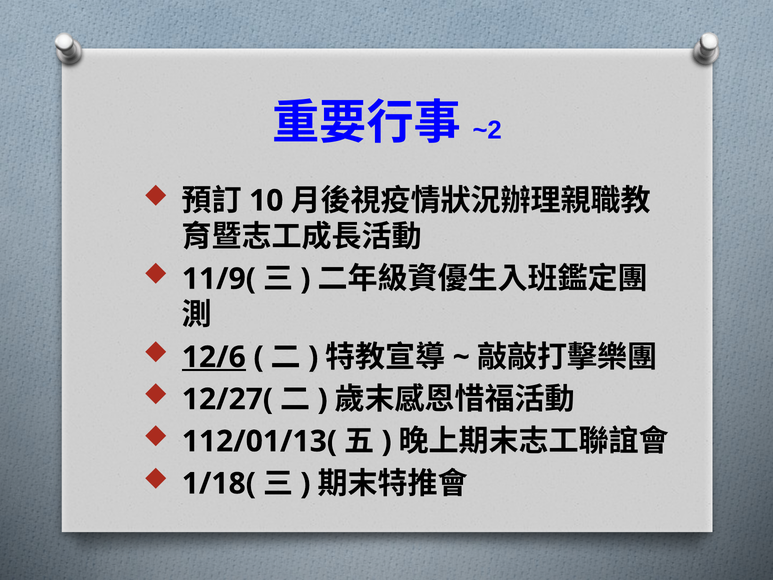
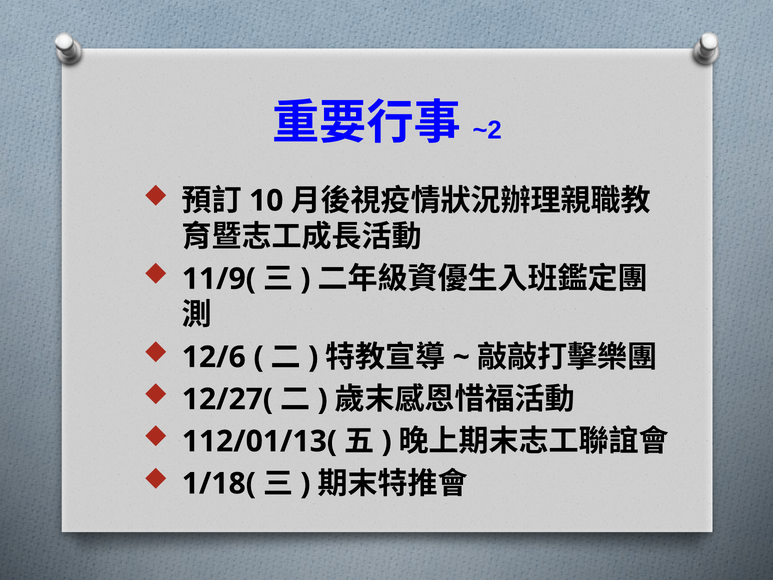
12/6 underline: present -> none (214, 357)
